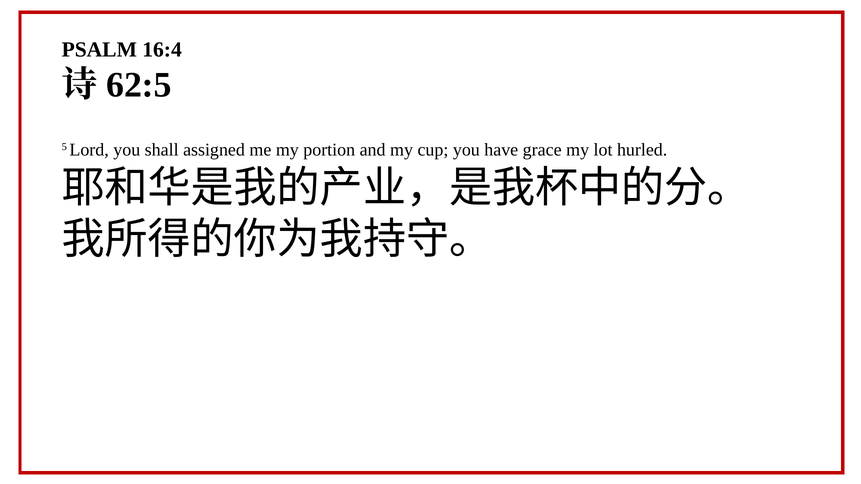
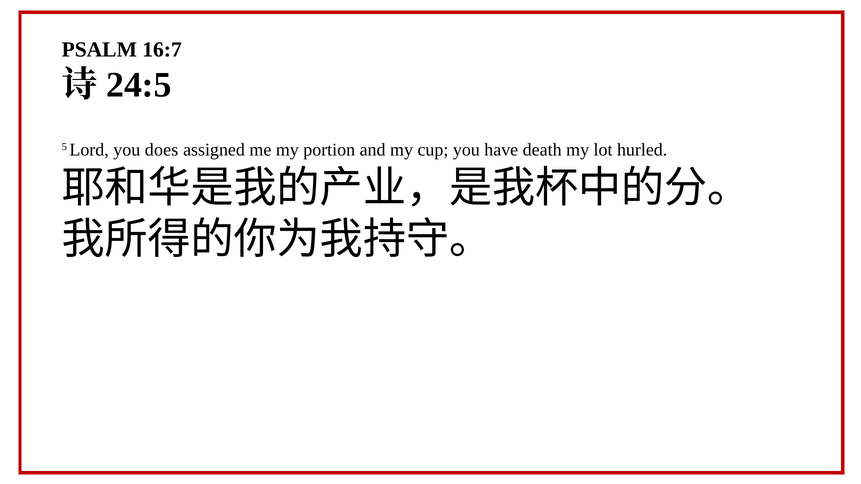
16:4: 16:4 -> 16:7 (162, 50)
62:5: 62:5 -> 24:5 (139, 85)
shall: shall -> does (162, 150)
grace: grace -> death (542, 150)
